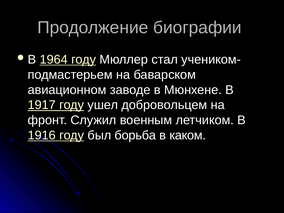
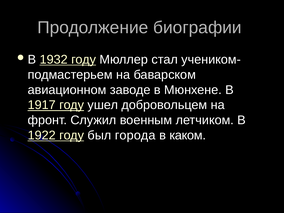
1964: 1964 -> 1932 (54, 60)
1916: 1916 -> 1922 (42, 135)
борьба: борьба -> города (135, 135)
